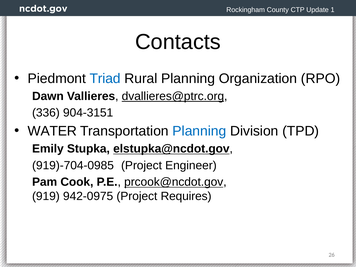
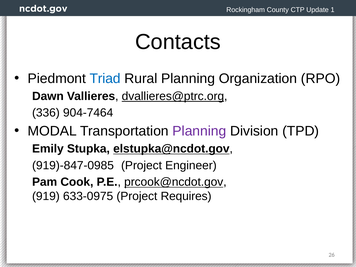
904-3151: 904-3151 -> 904-7464 (88, 113)
WATER: WATER -> MODAL (52, 131)
Planning colour: blue -> purple (199, 131)
919)-704-0985: 919)-704-0985 -> 919)-847-0985 (73, 165)
942-0975: 942-0975 -> 633-0975 (88, 196)
